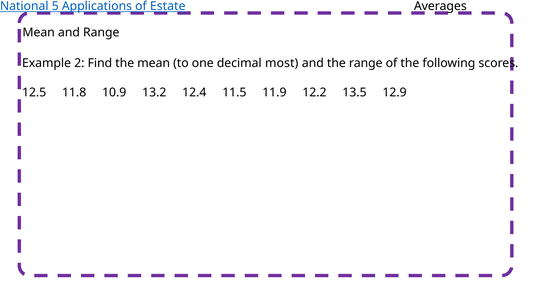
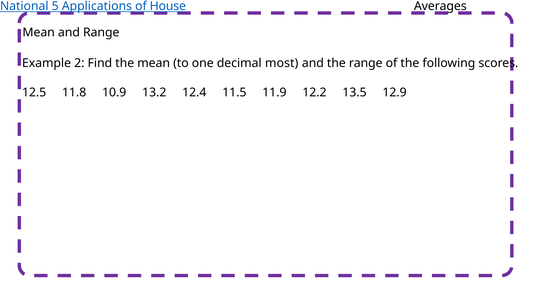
Estate: Estate -> House (168, 6)
